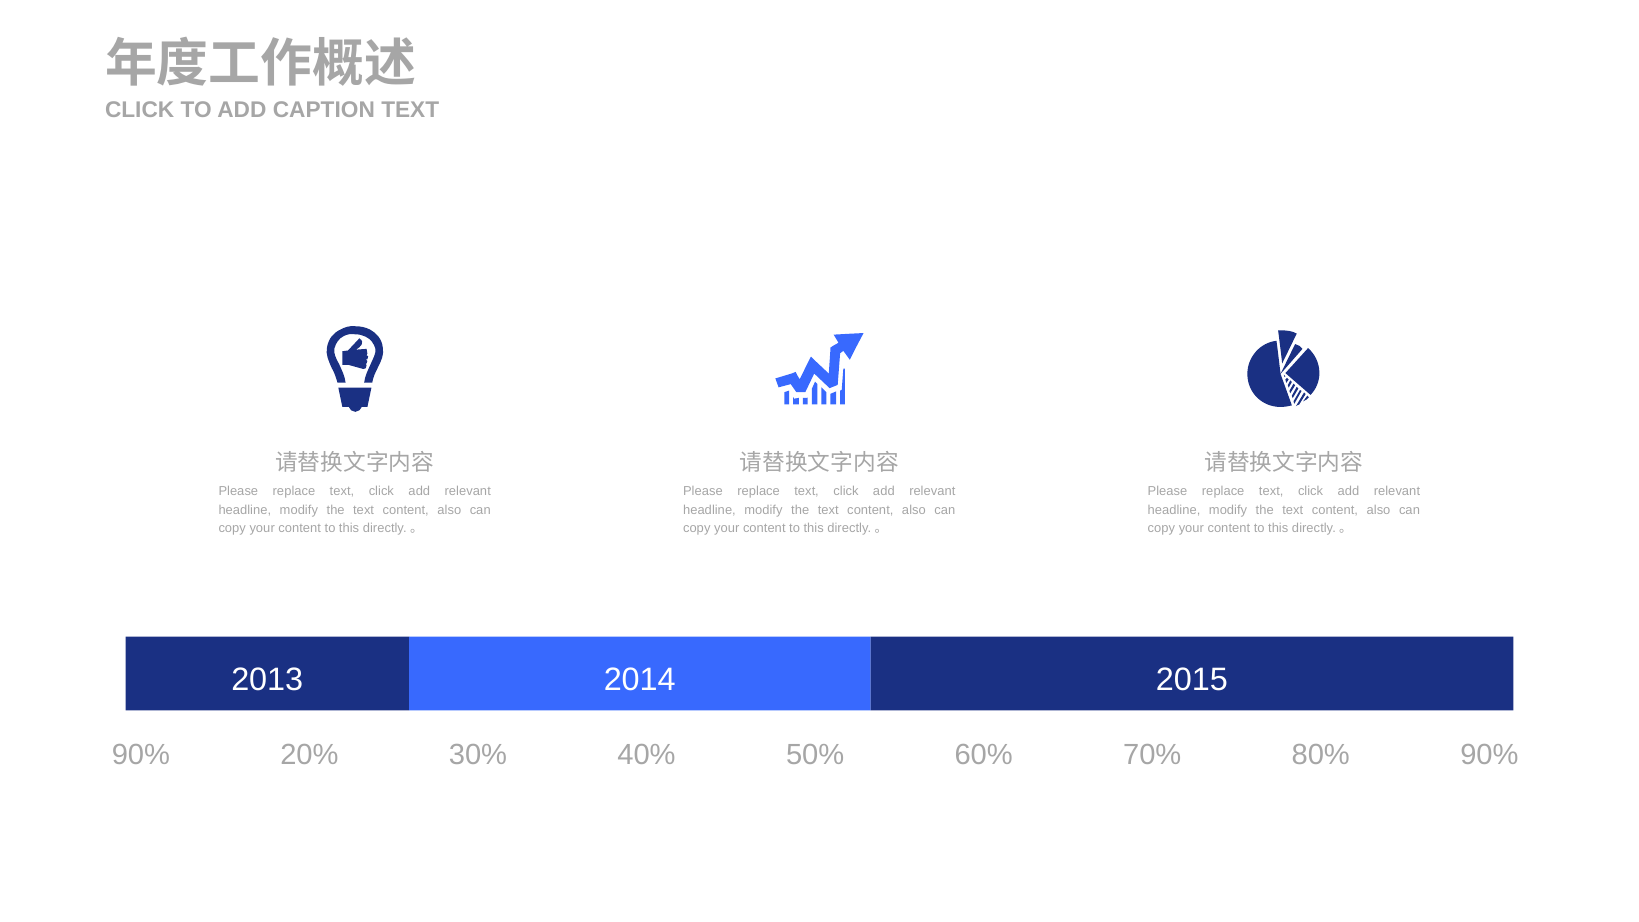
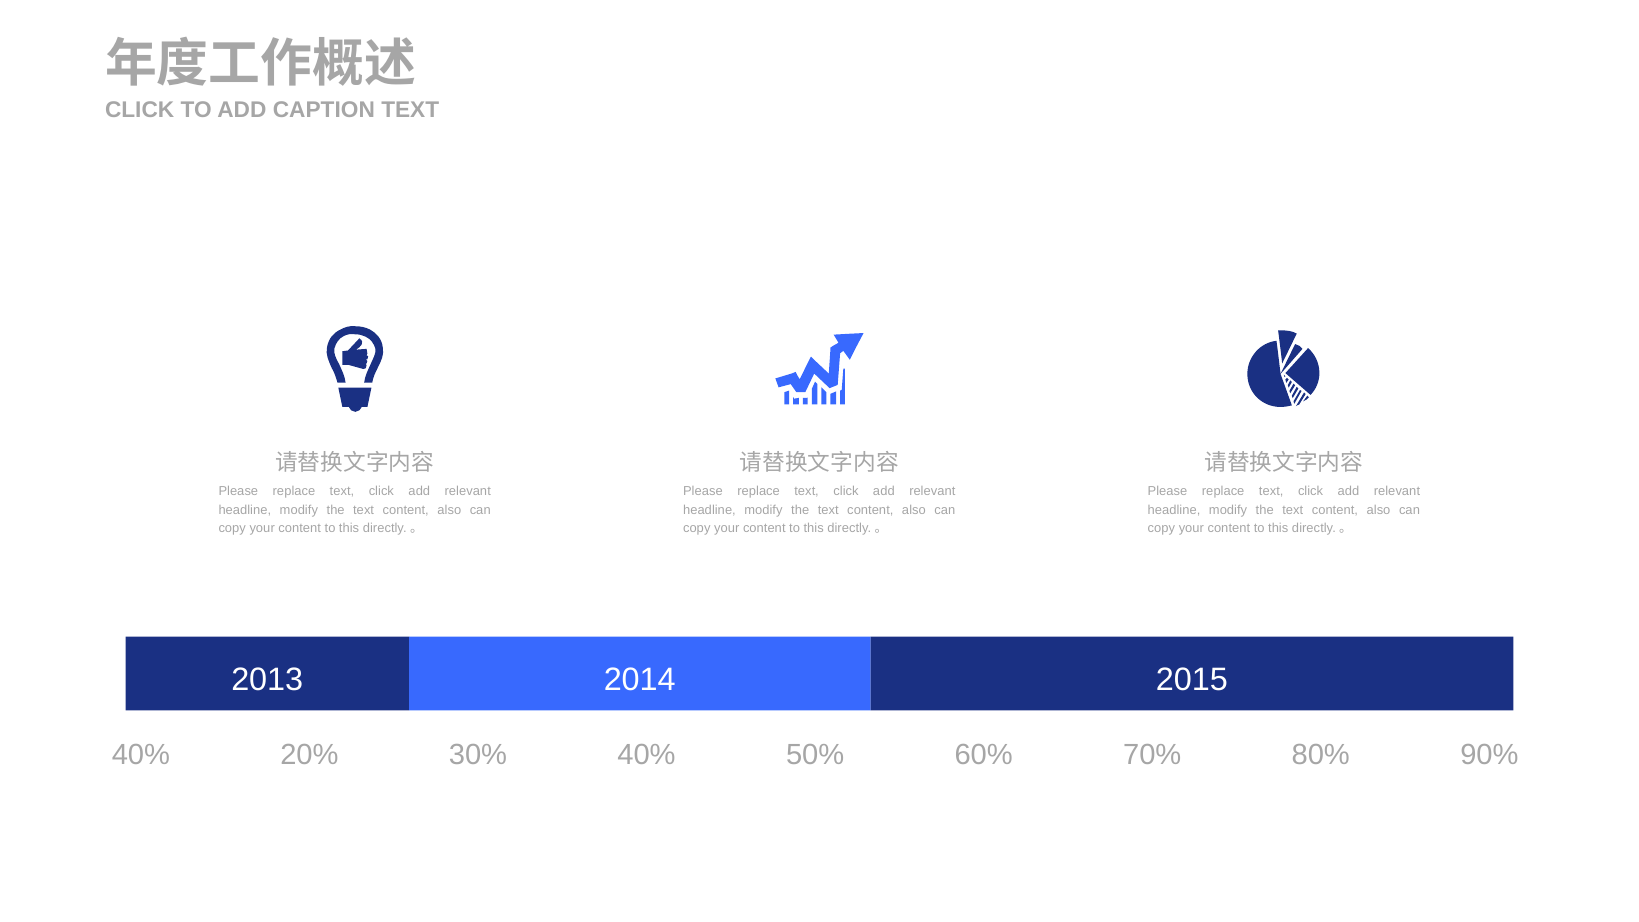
90%: 90% -> 40% (141, 755)
